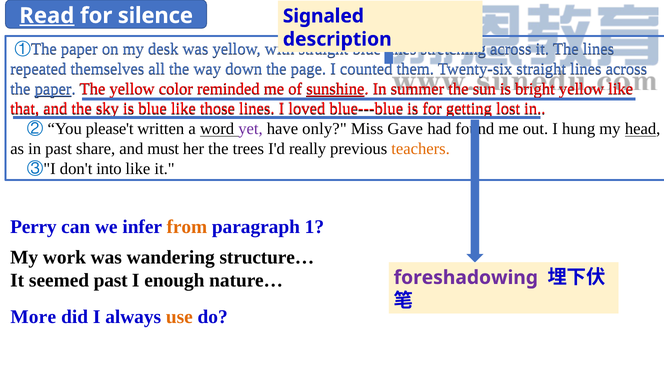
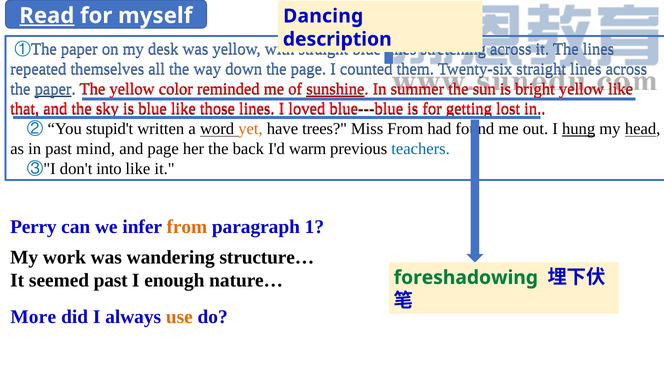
silence: silence -> myself (155, 16)
Signaled: Signaled -> Dancing (323, 16)
please't: please't -> stupid't (110, 129)
yet colour: purple -> orange (250, 129)
only: only -> trees (325, 129)
Miss Gave: Gave -> From (405, 129)
hung underline: none -> present (579, 129)
share: share -> mind (96, 149)
and must: must -> page (163, 149)
trees: trees -> back (248, 149)
really: really -> warm (308, 149)
teachers colour: orange -> blue (421, 149)
foreshadowing colour: purple -> green (466, 278)
